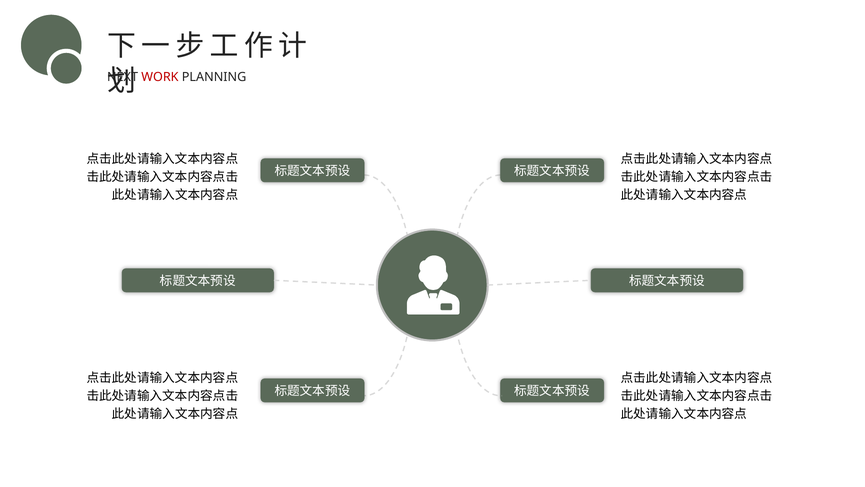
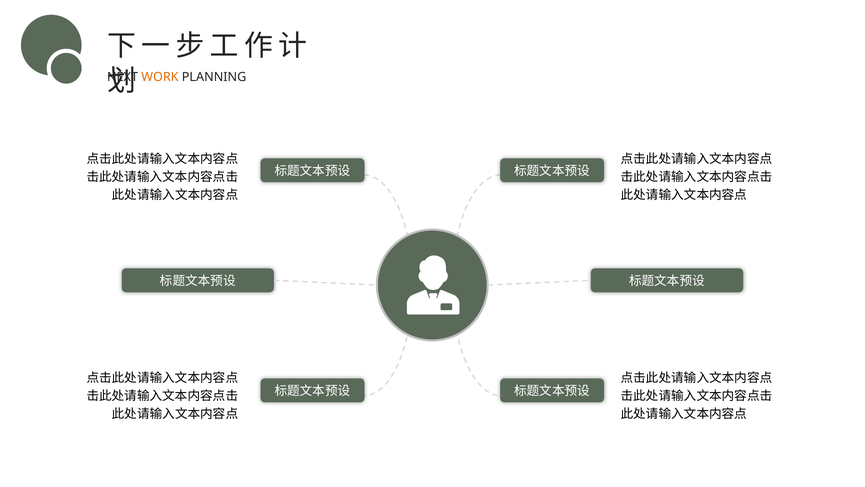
WORK colour: red -> orange (160, 77)
